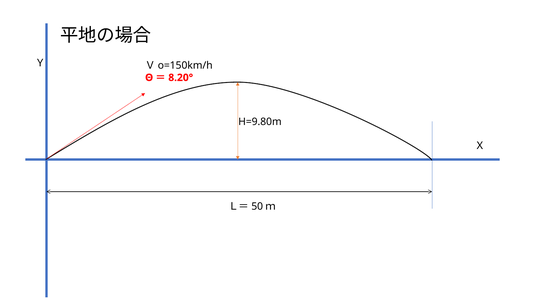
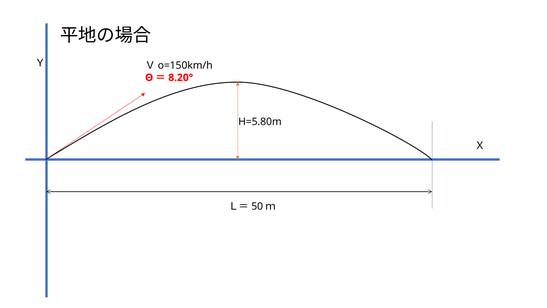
H=9.80m: H=9.80m -> H=5.80m (260, 122)
